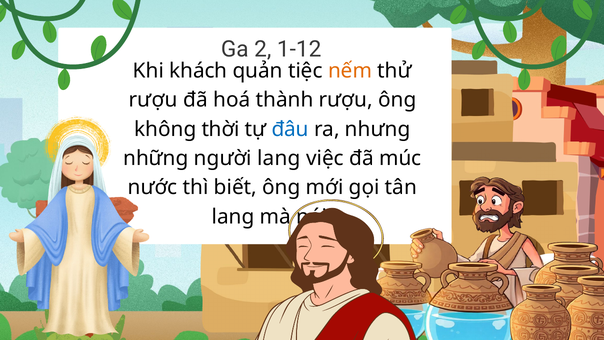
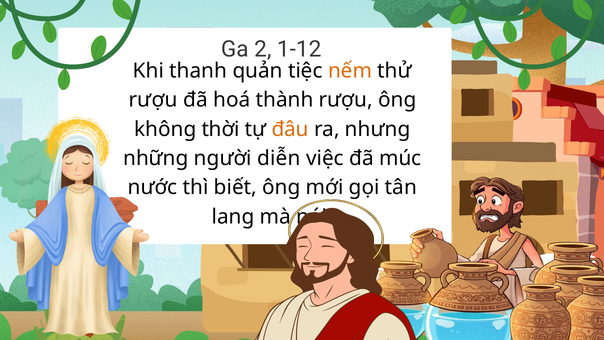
khách: khách -> thanh (198, 71)
đâu colour: blue -> orange (290, 129)
người lang: lang -> diễn (279, 158)
